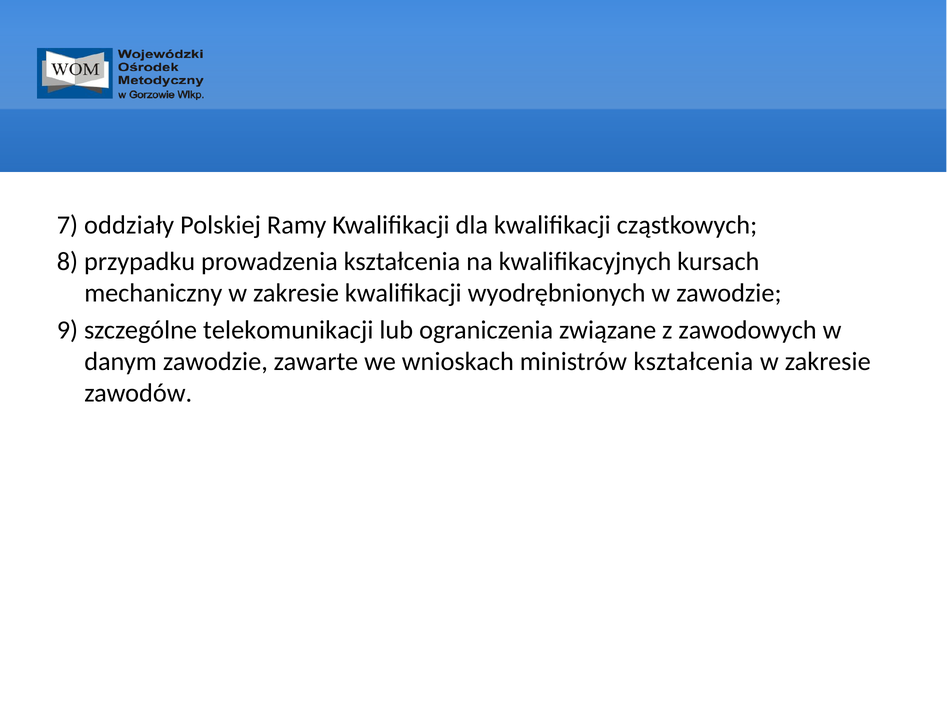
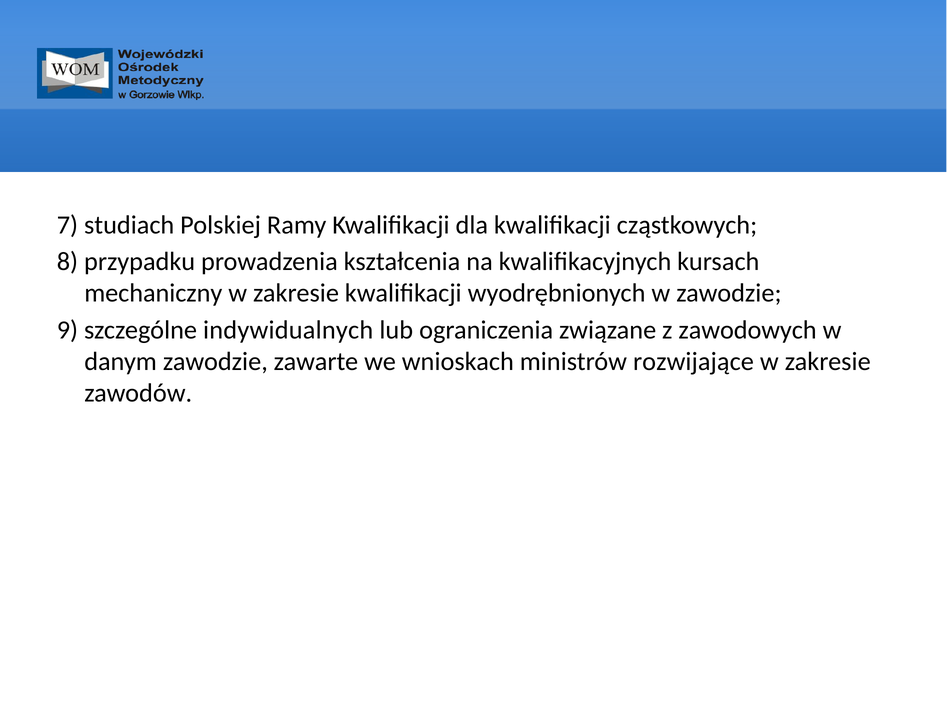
oddziały: oddziały -> studiach (129, 225)
telekomunikacji: telekomunikacji -> indywidualnych (288, 330)
ministrów kształcenia: kształcenia -> rozwijające (693, 362)
